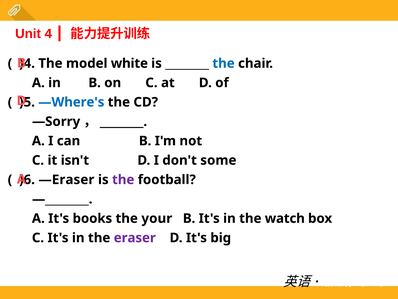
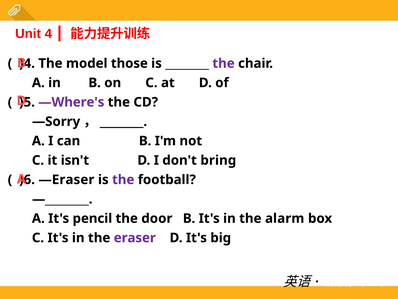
white: white -> those (129, 63)
the colour: blue -> purple (224, 63)
—Where's colour: blue -> purple (71, 102)
some: some -> bring (218, 160)
books: books -> pencil (92, 218)
your: your -> door (157, 218)
watch: watch -> alarm (285, 218)
